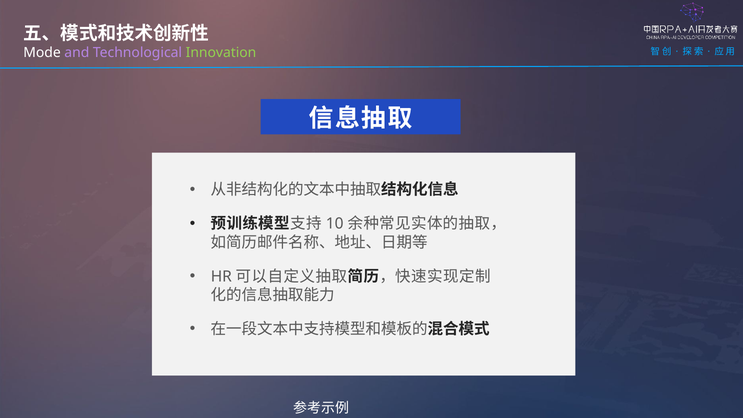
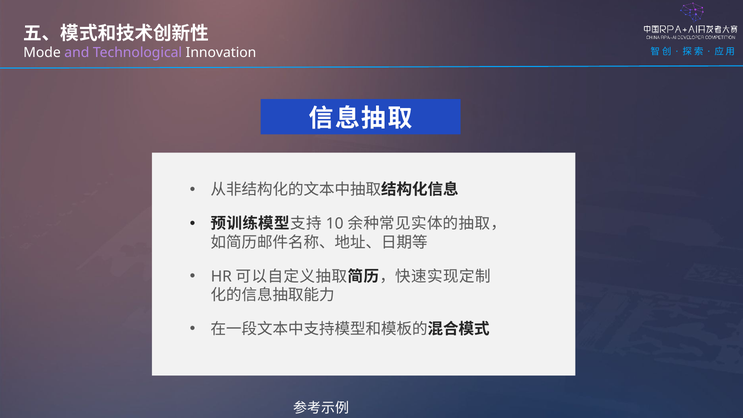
Innovation colour: light green -> white (221, 53)
